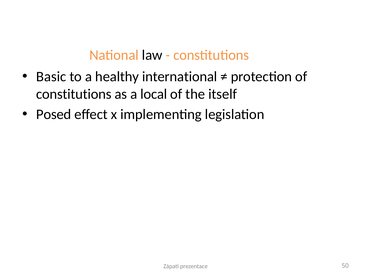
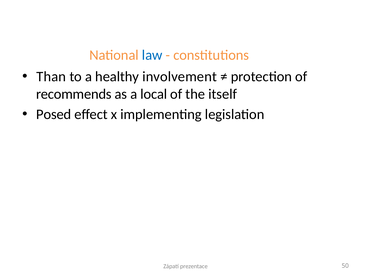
law colour: black -> blue (152, 55)
Basic: Basic -> Than (51, 76)
international: international -> involvement (180, 76)
constitutions: constitutions -> recommends (74, 94)
